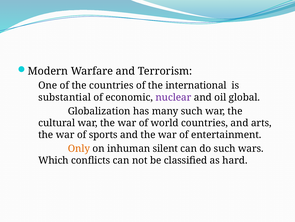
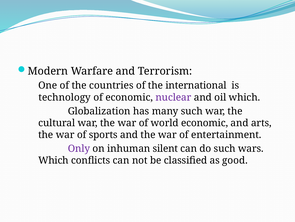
substantial: substantial -> technology (65, 97)
oil global: global -> which (244, 97)
world countries: countries -> economic (205, 123)
Only colour: orange -> purple (79, 148)
hard: hard -> good (235, 160)
